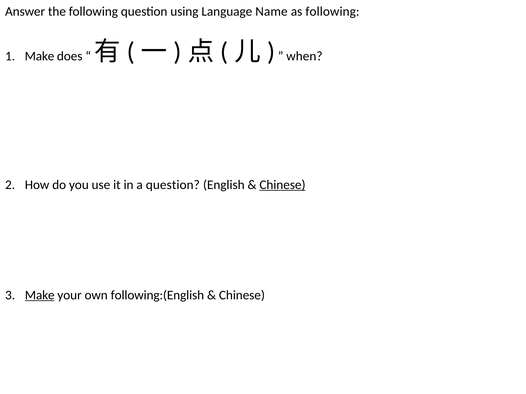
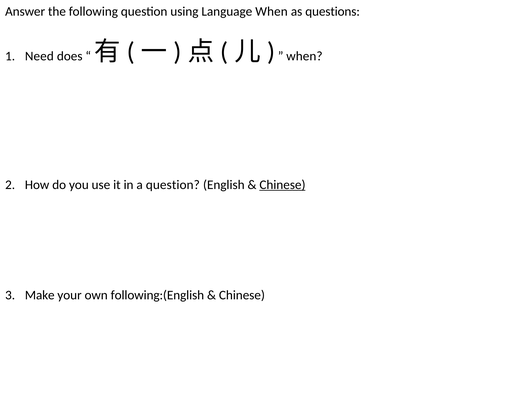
Language Name: Name -> When (271, 11)
as following: following -> questions (333, 11)
Make: Make -> Need (39, 56)
Make underline: present -> none (40, 295)
